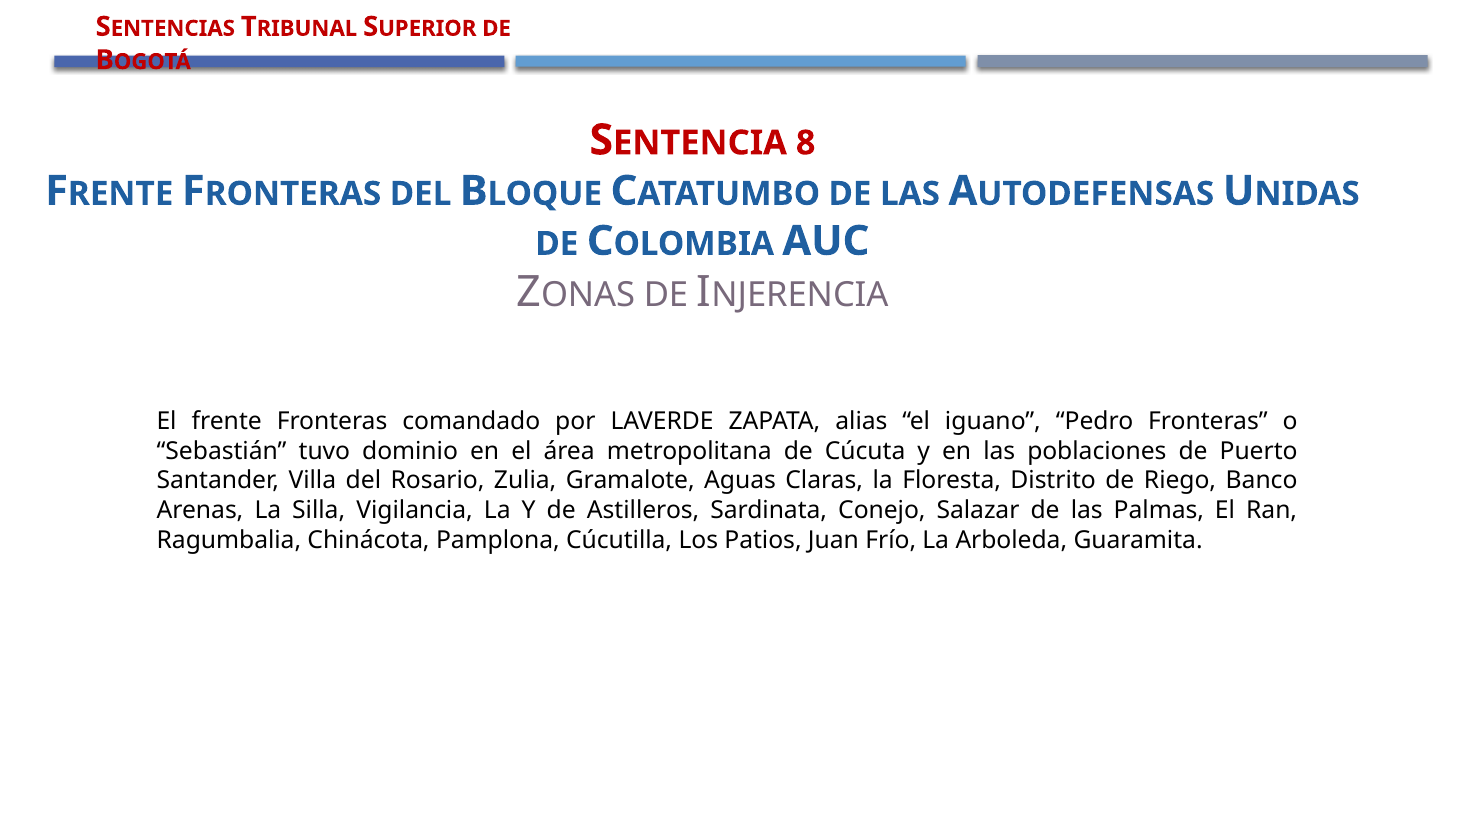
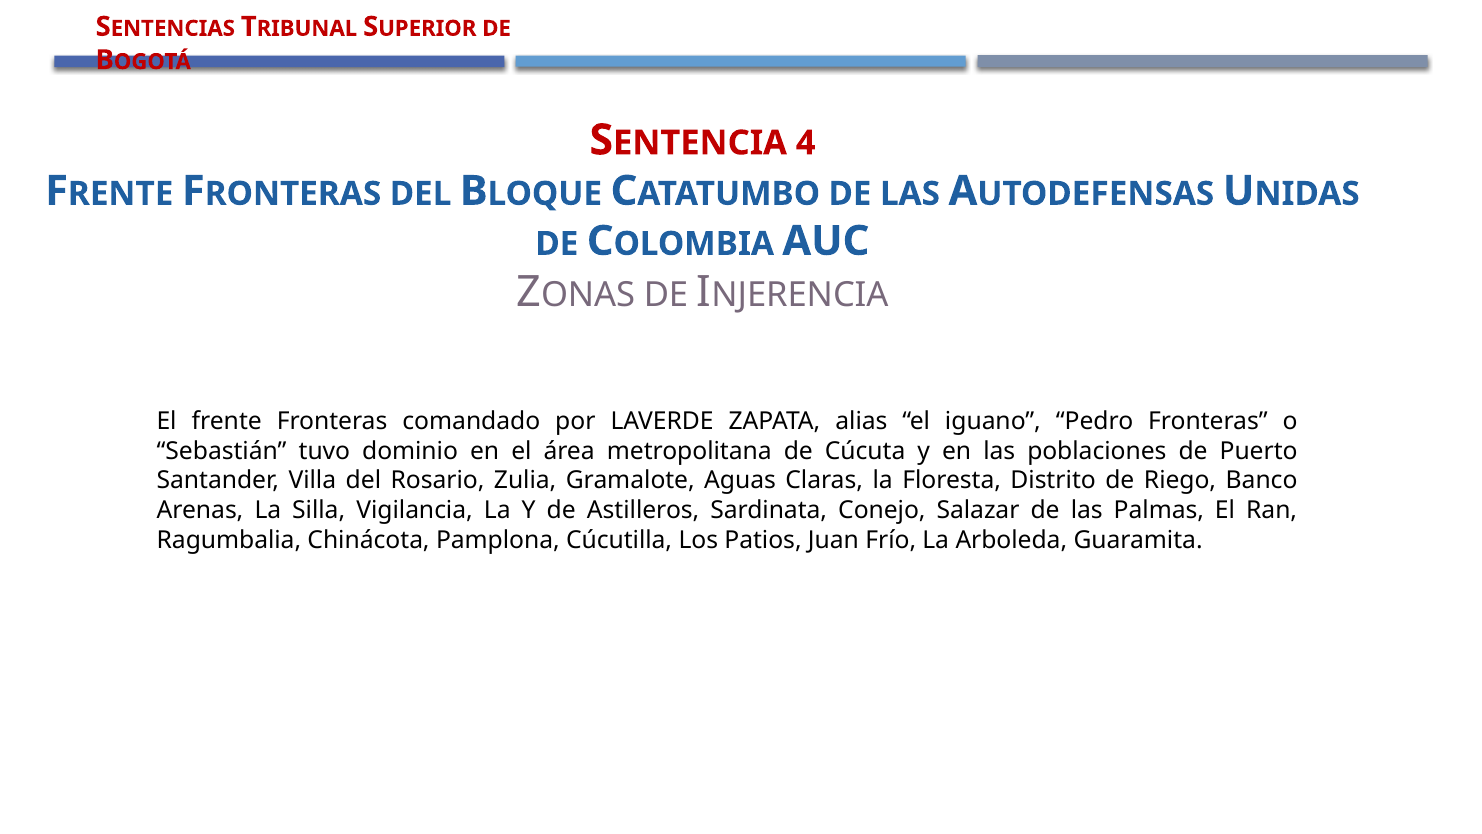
8: 8 -> 4 (806, 143)
